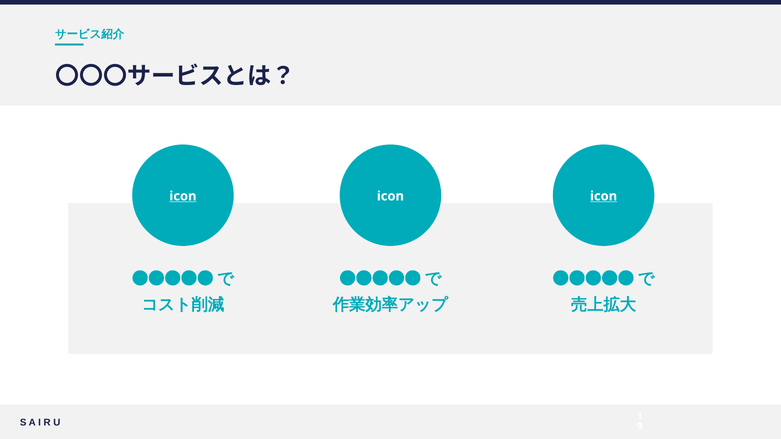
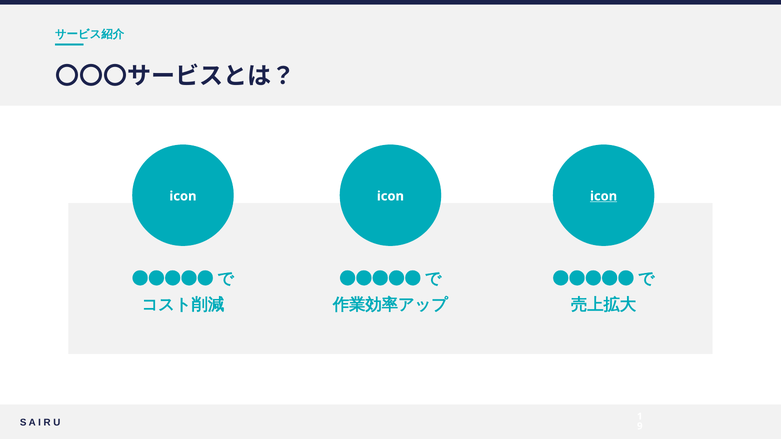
icon underline: present -> none (183, 196)
